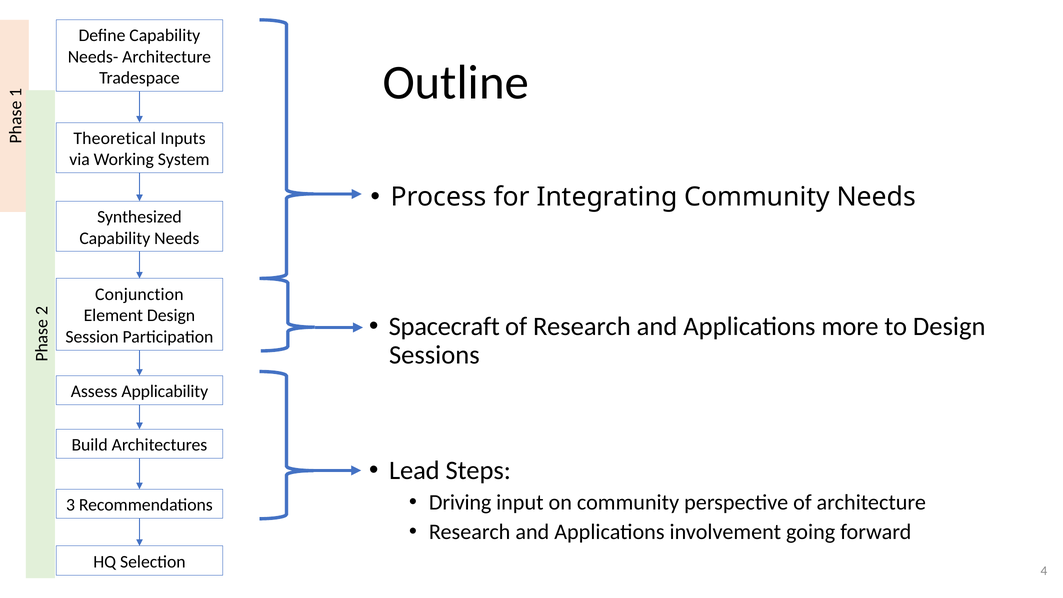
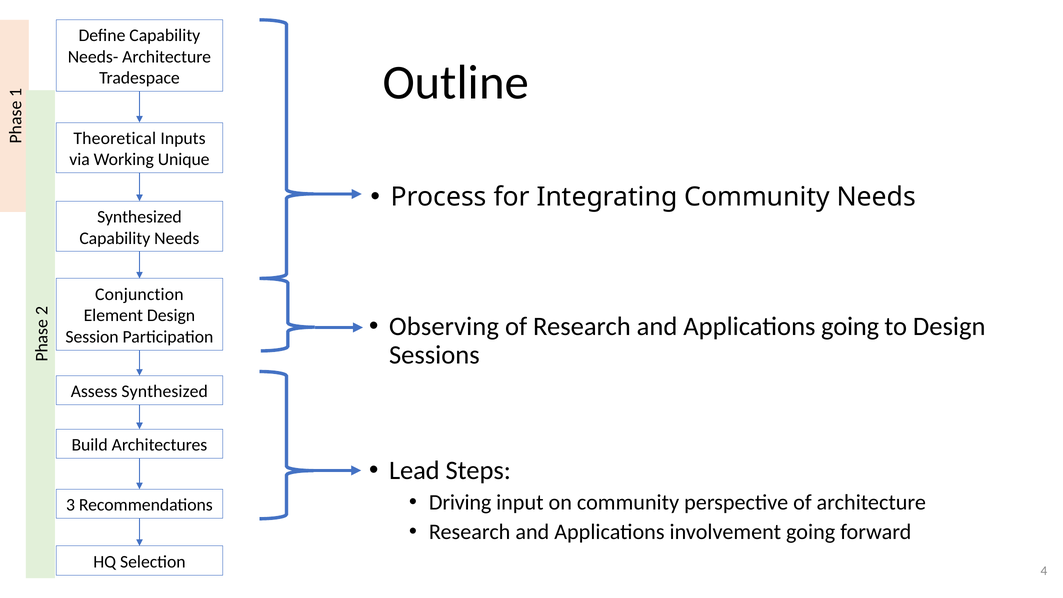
System: System -> Unique (184, 160)
Spacecraft: Spacecraft -> Observing (444, 326)
Applications more: more -> going (850, 326)
Assess Applicability: Applicability -> Synthesized (165, 391)
